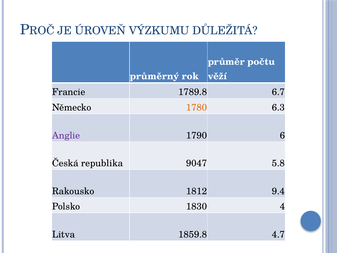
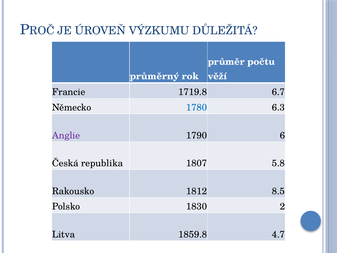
1789.8: 1789.8 -> 1719.8 (193, 92)
1780 colour: orange -> blue (197, 107)
9047: 9047 -> 1807 (197, 163)
9.4: 9.4 -> 8.5 (278, 191)
4: 4 -> 2 (282, 206)
